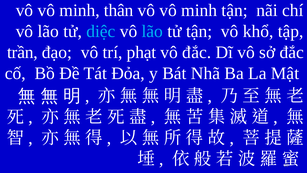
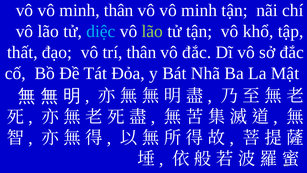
lão colour: light blue -> light green (152, 31)
trần: trần -> thất (22, 52)
trí phạt: phạt -> thân (142, 52)
